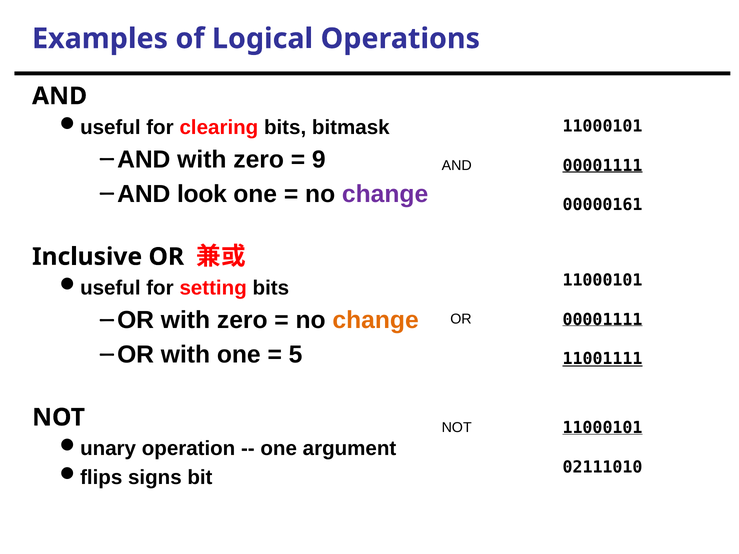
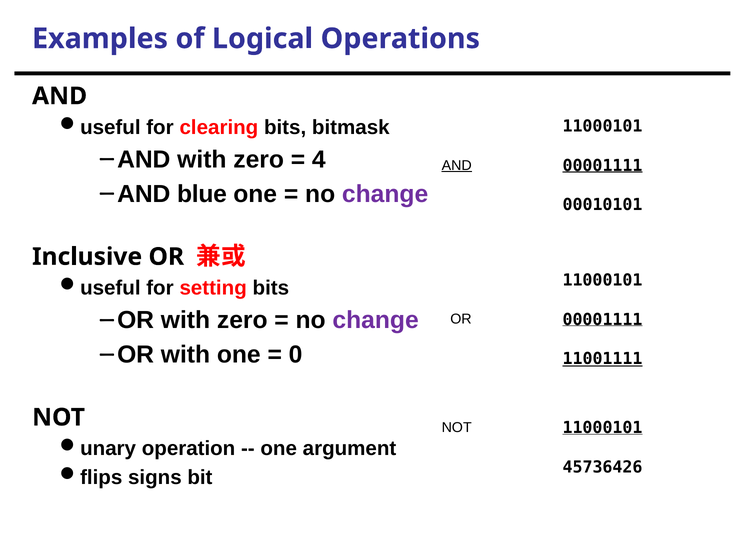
9: 9 -> 4 (319, 160)
AND underline: none -> present (457, 165)
look: look -> blue (202, 194)
00000161: 00000161 -> 00010101 (603, 205)
change colour: orange -> purple (376, 320)
5: 5 -> 0 (296, 355)
02111010: 02111010 -> 45736426 (603, 467)
